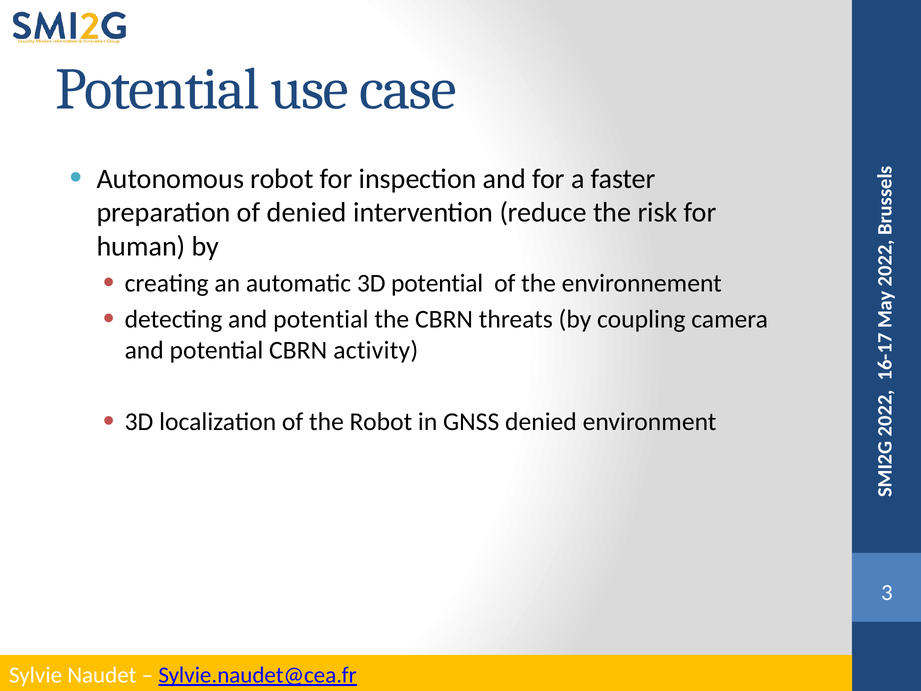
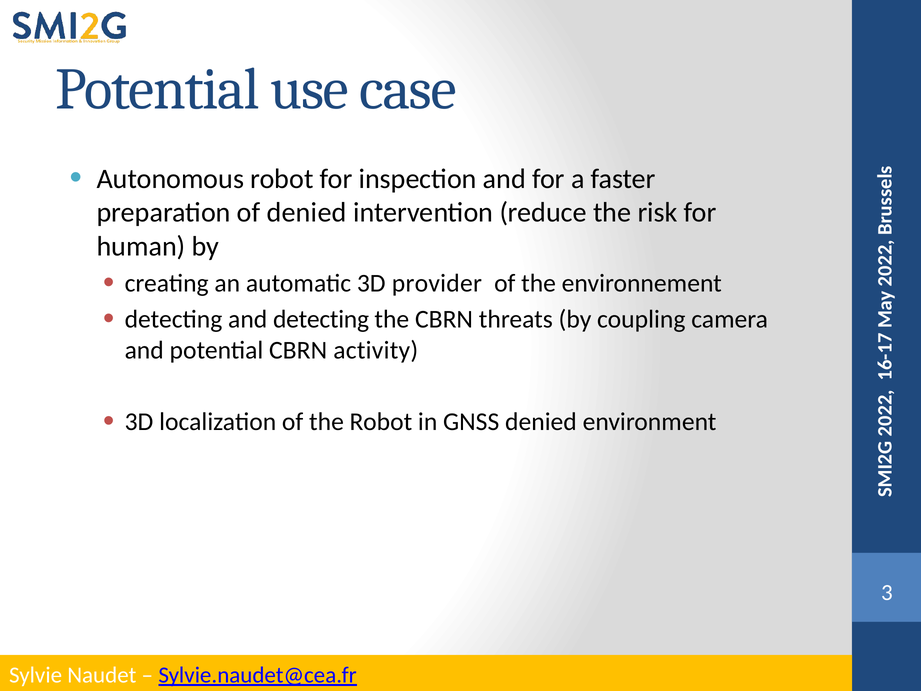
3D potential: potential -> provider (437, 283)
detecting and potential: potential -> detecting (321, 319)
